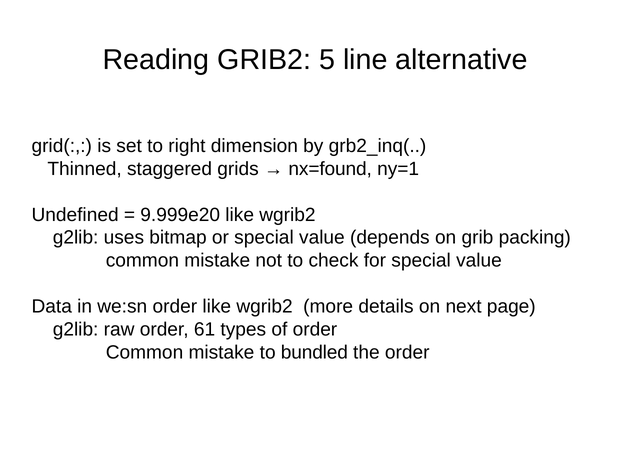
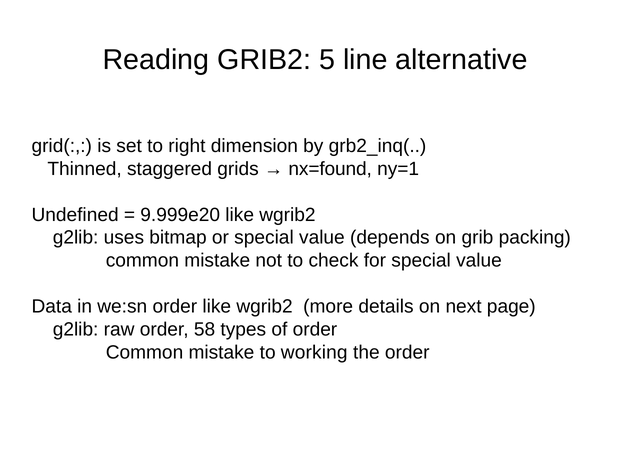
61: 61 -> 58 (205, 329)
bundled: bundled -> working (314, 352)
